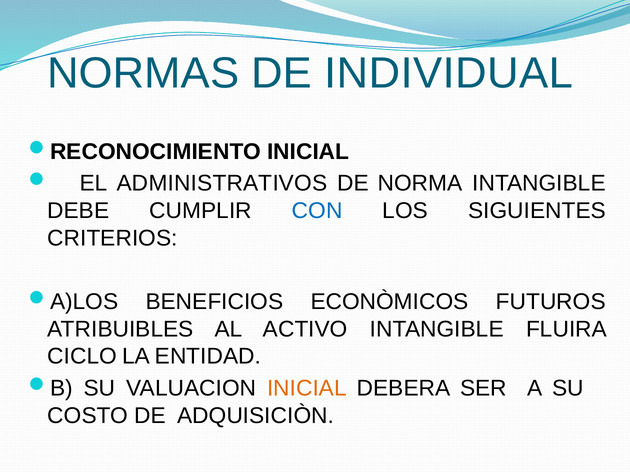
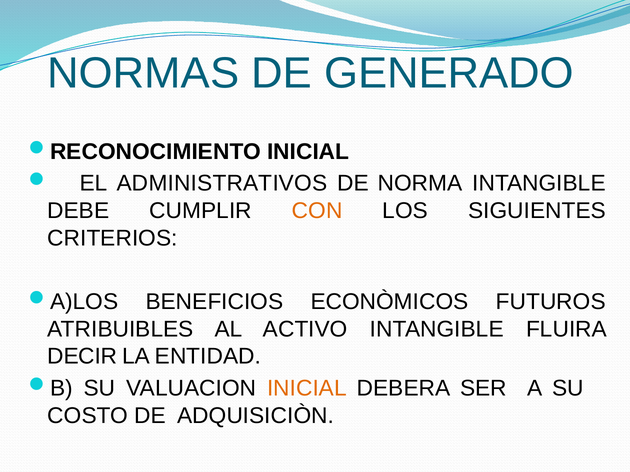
INDIVIDUAL: INDIVIDUAL -> GENERADO (449, 73)
CON colour: blue -> orange (317, 211)
CICLO: CICLO -> DECIR (82, 357)
